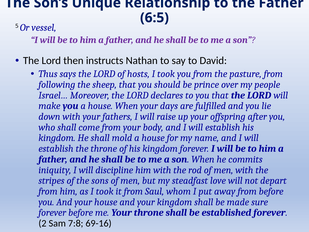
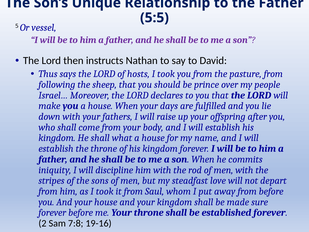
6:5: 6:5 -> 5:5 (154, 18)
mold: mold -> what (122, 138)
69-16: 69-16 -> 19-16 (99, 223)
